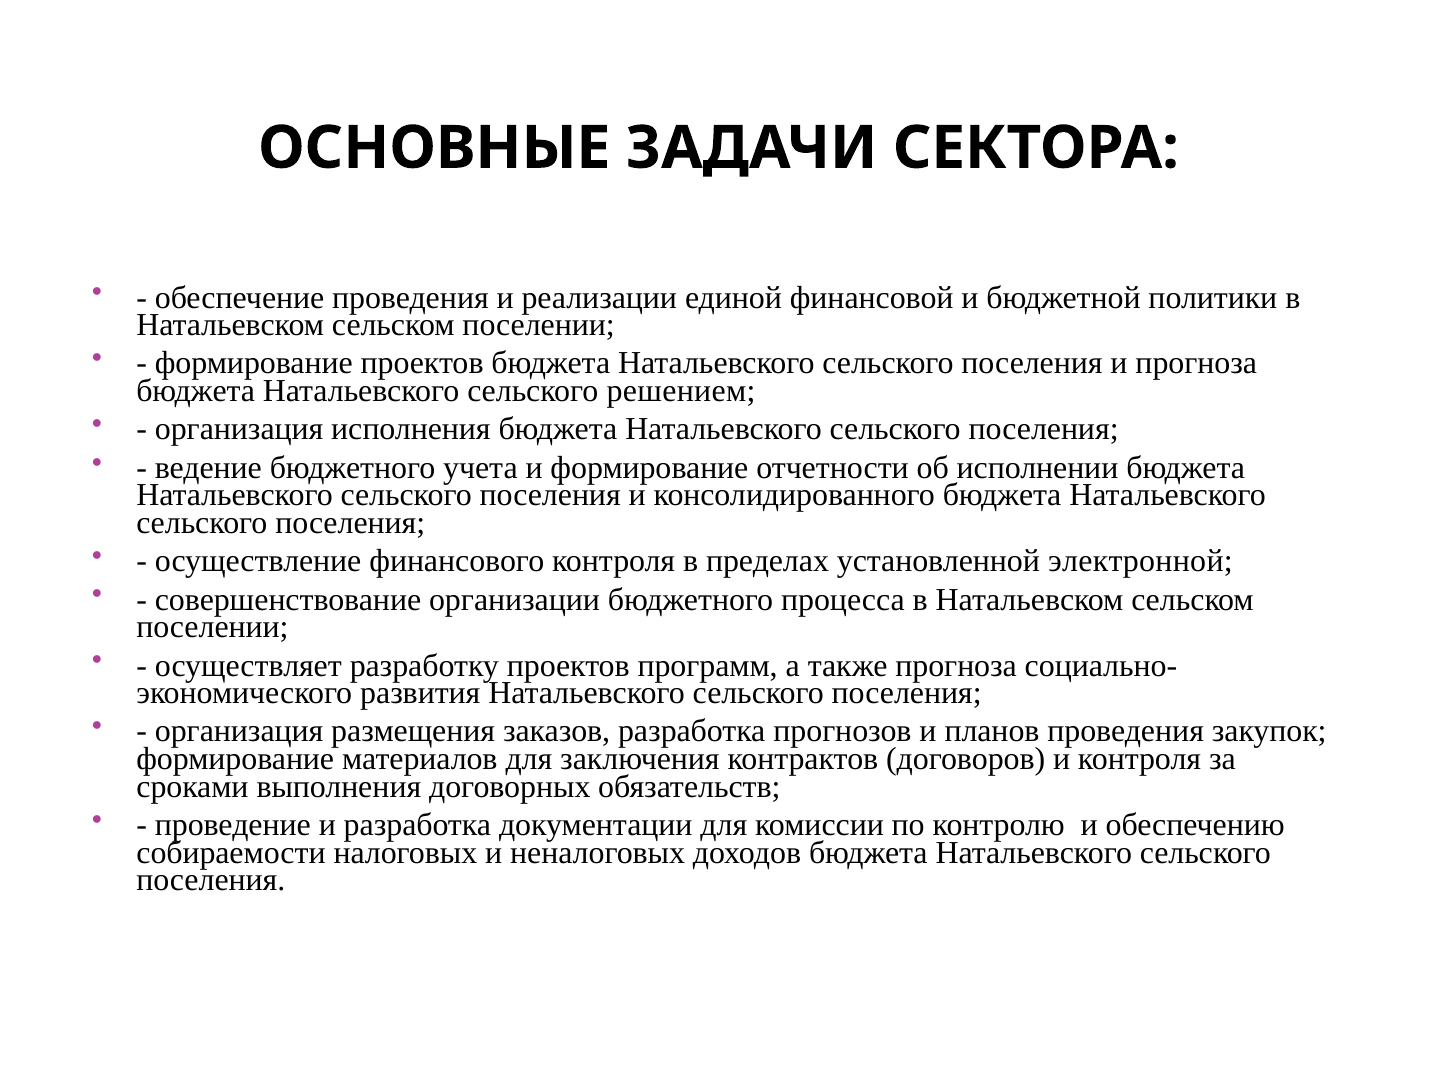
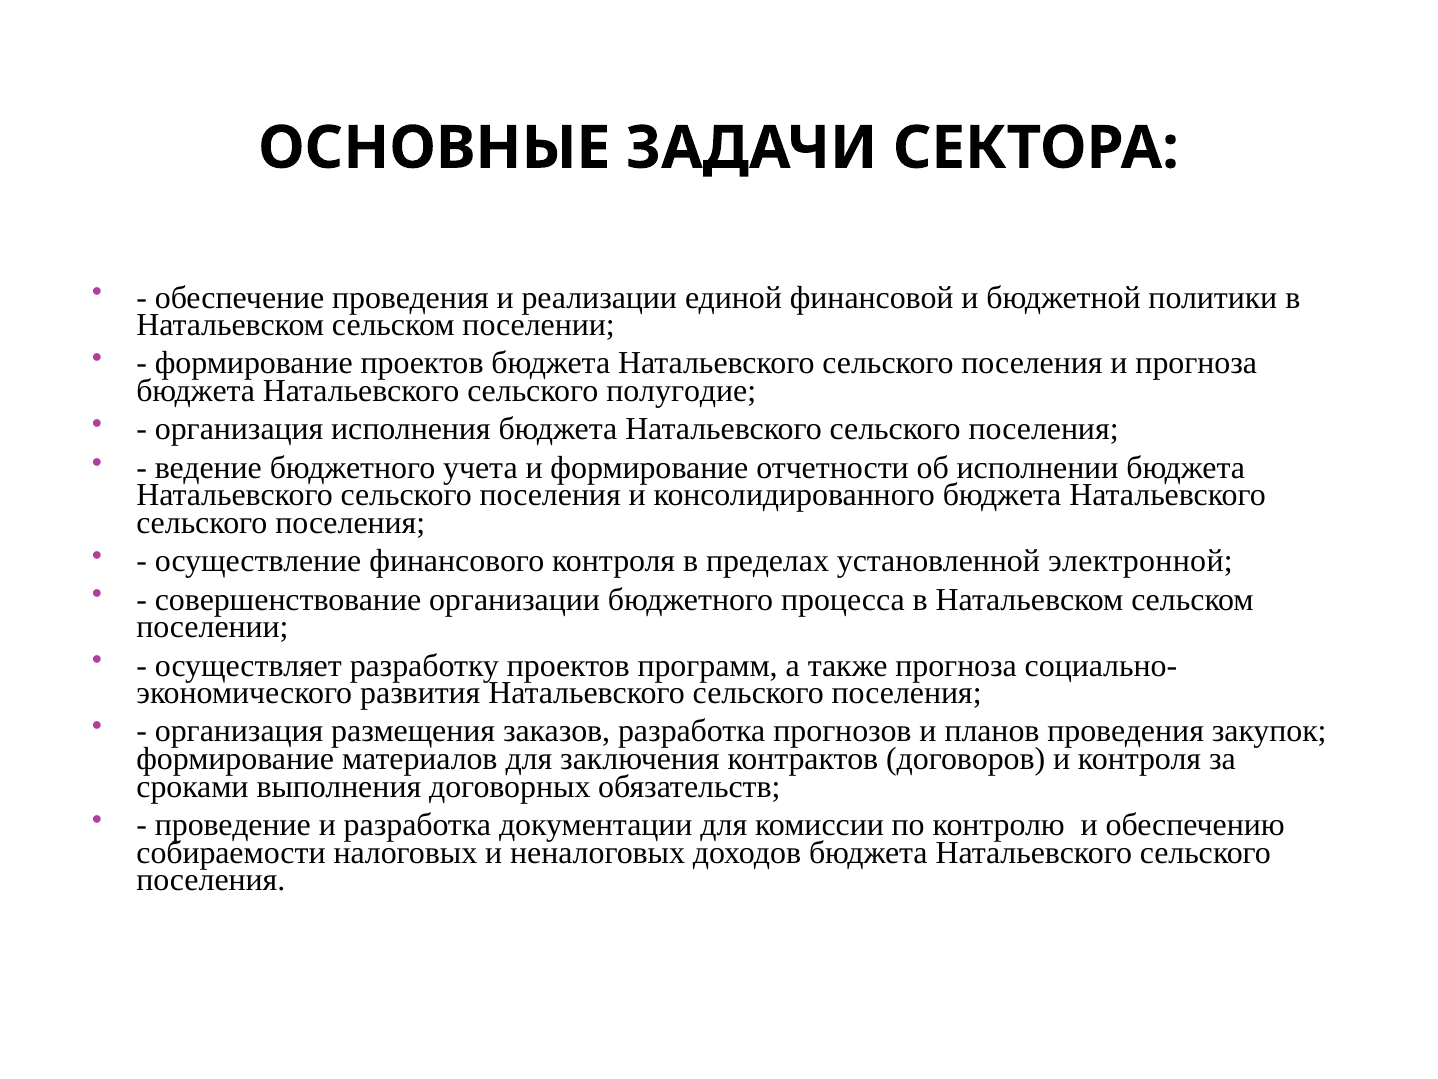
решением: решением -> полугодие (681, 391)
